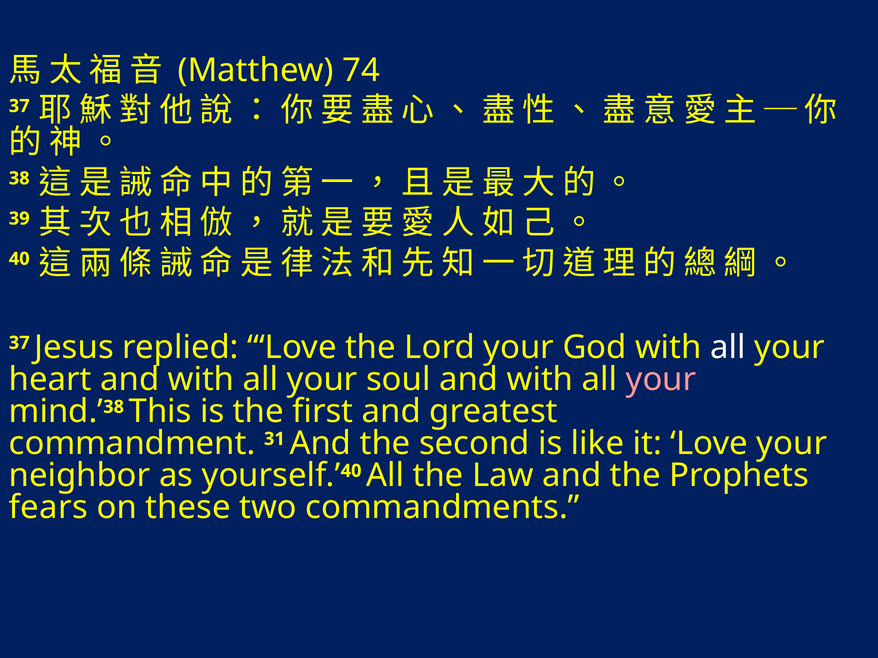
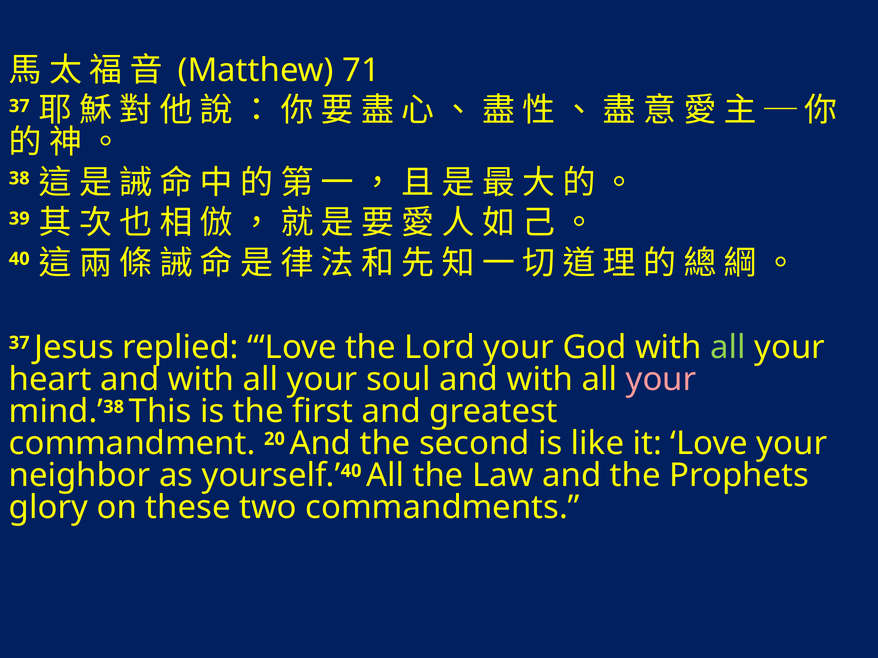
74: 74 -> 71 (361, 70)
all colour: white -> light green (728, 348)
31: 31 -> 20 (274, 439)
fears: fears -> glory (48, 508)
